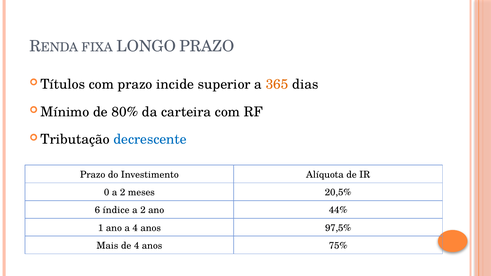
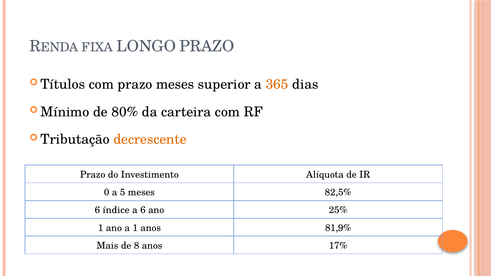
prazo incide: incide -> meses (175, 84)
decrescente colour: blue -> orange (150, 140)
0 a 2: 2 -> 5 (123, 192)
20,5%: 20,5% -> 82,5% (338, 192)
2: 2 -> 6 (143, 210)
44%: 44% -> 25% (338, 210)
a 4: 4 -> 1 (135, 228)
97,5%: 97,5% -> 81,9% (338, 228)
de 4: 4 -> 8 (137, 246)
75%: 75% -> 17% (338, 246)
